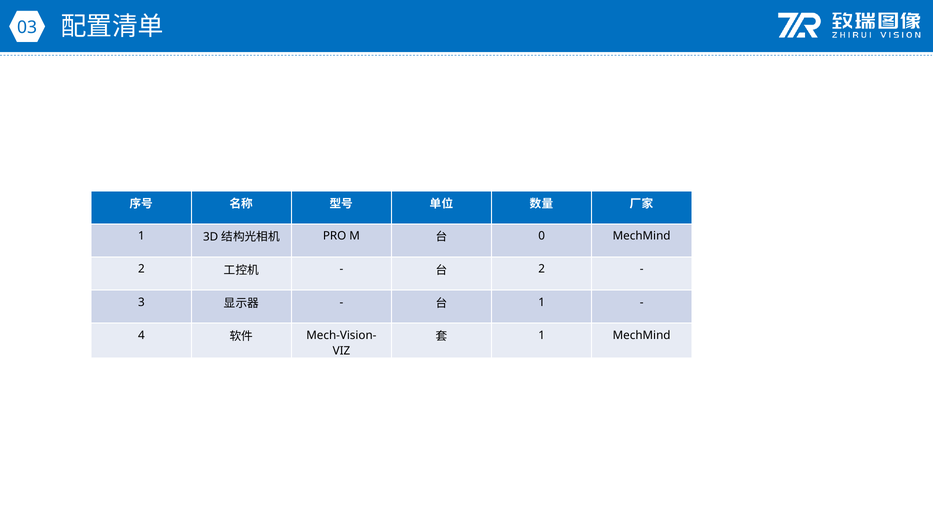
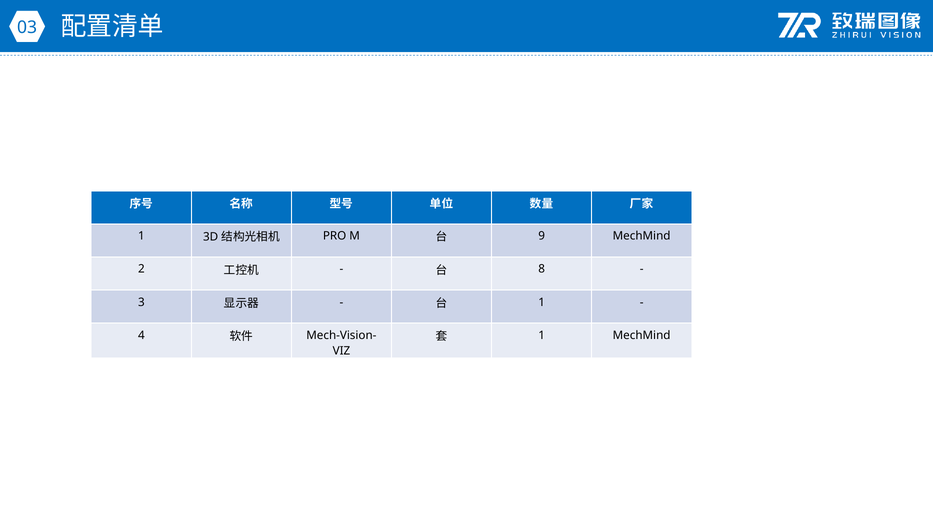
0: 0 -> 9 (542, 236)
2: 2 -> 8 (542, 269)
